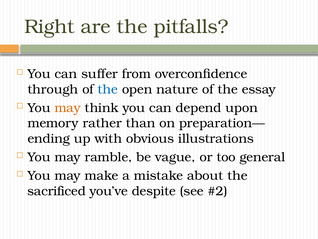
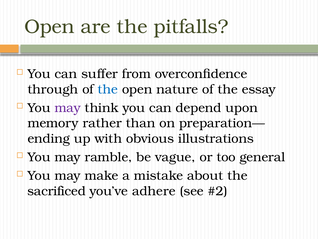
Right: Right -> Open (49, 27)
may colour: orange -> purple (68, 108)
despite: despite -> adhere (154, 191)
